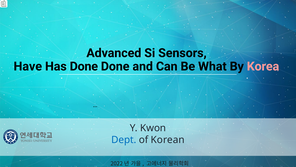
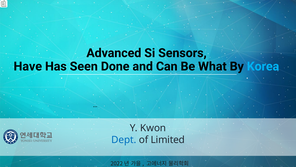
Has Done: Done -> Seen (84, 66)
Korea colour: pink -> light blue (263, 66)
Korean: Korean -> Limited (168, 139)
